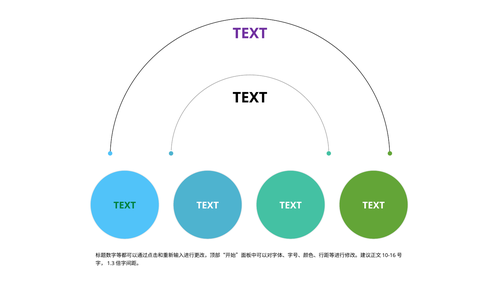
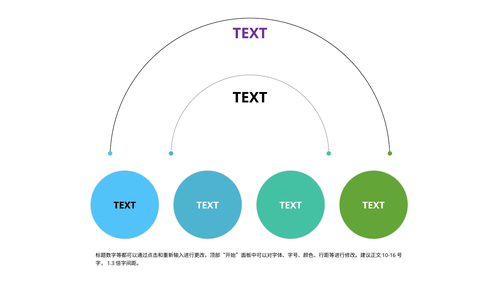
TEXT colour: green -> black (125, 206)
